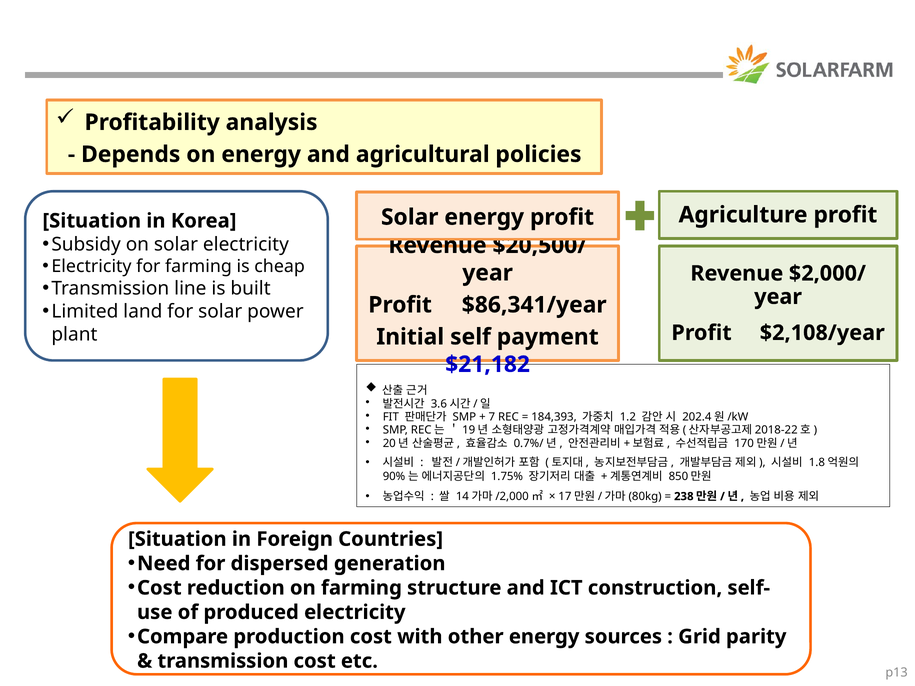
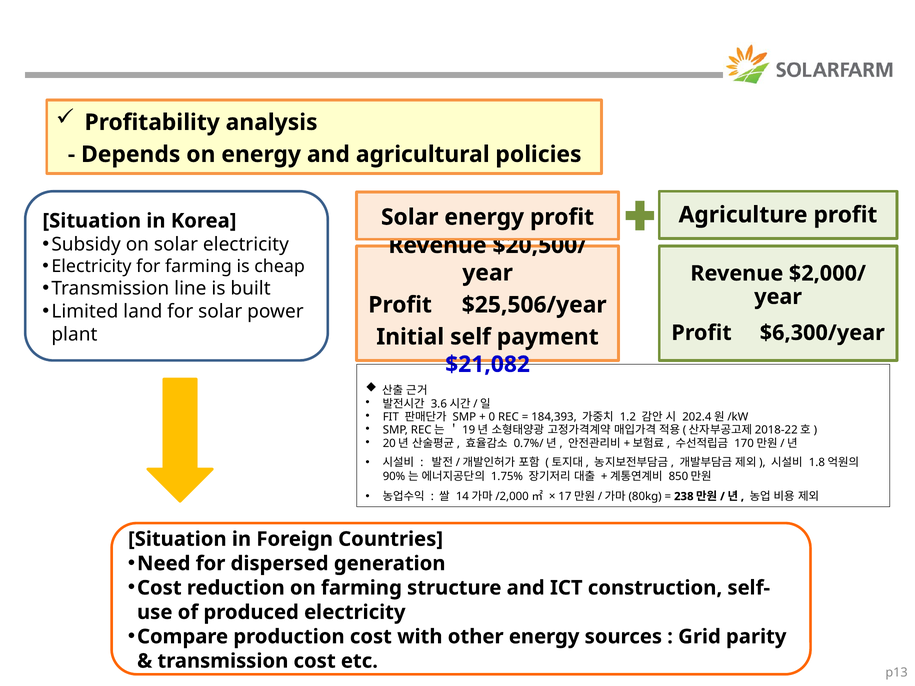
$86,341/year: $86,341/year -> $25,506/year (534, 305)
$2,108/year: $2,108/year -> $6,300/year (822, 333)
$21,182: $21,182 -> $21,082 (488, 364)
7: 7 -> 0 (492, 417)
